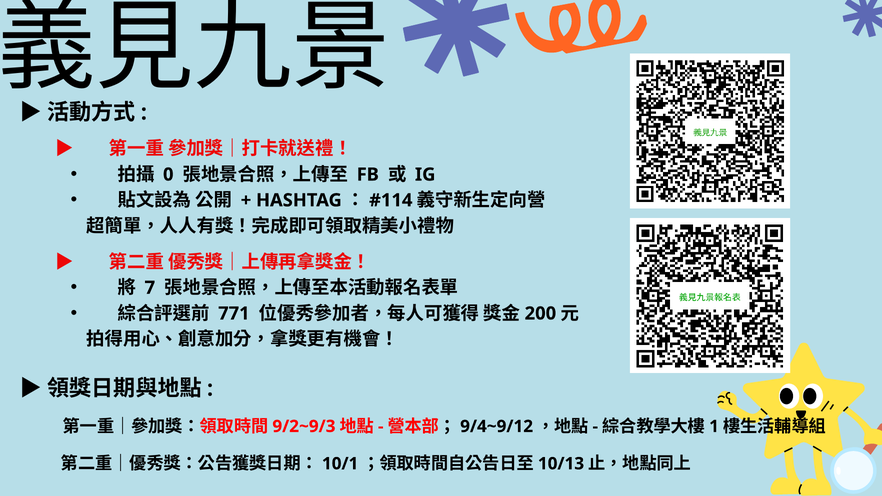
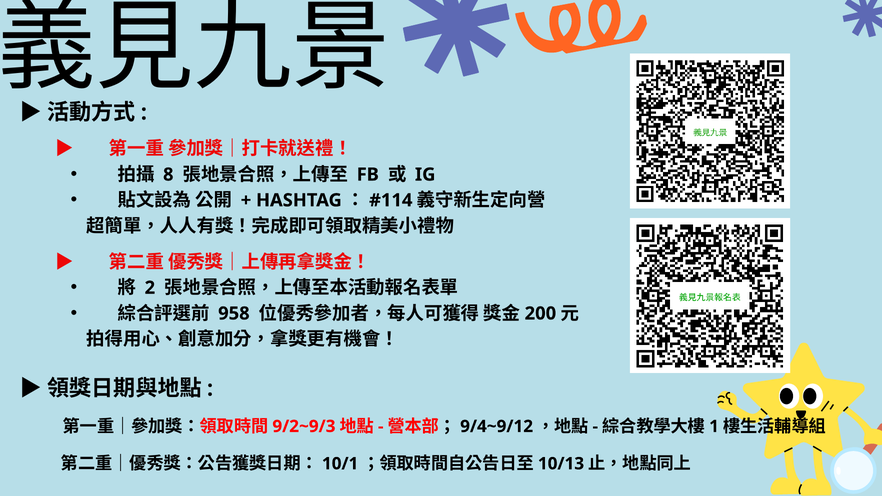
0: 0 -> 8 (168, 175)
7: 7 -> 2 (150, 288)
771: 771 -> 958 (234, 314)
